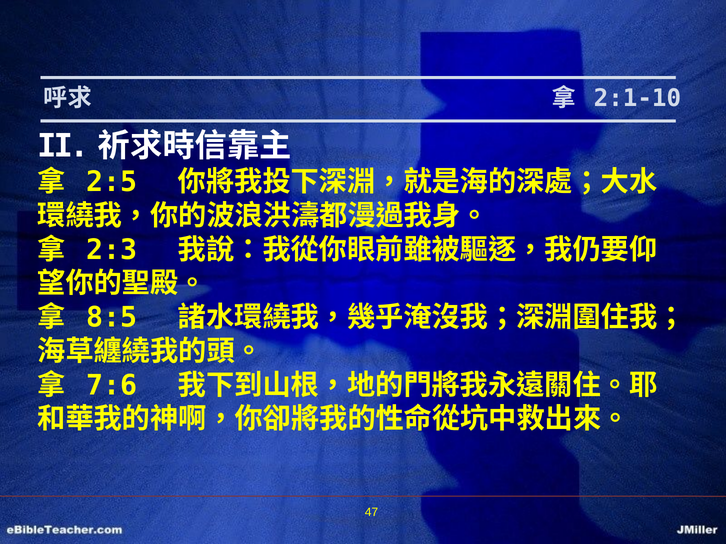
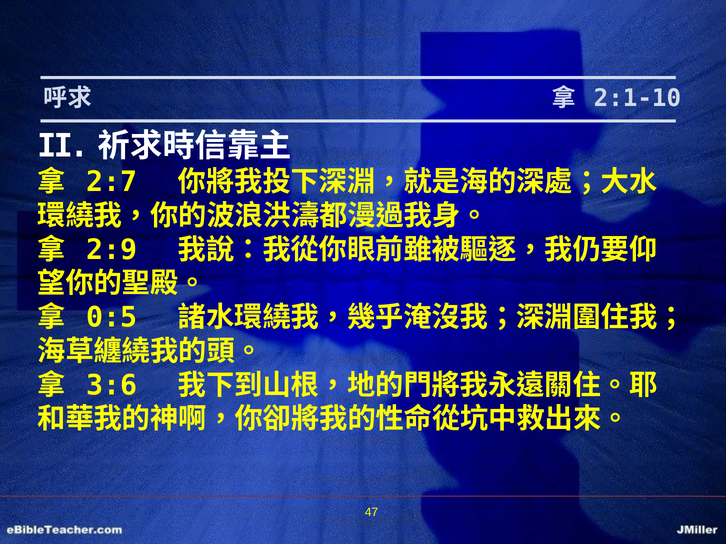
2:5: 2:5 -> 2:7 (112, 182)
2:3: 2:3 -> 2:9 (112, 250)
8:5: 8:5 -> 0:5 (112, 318)
7:6: 7:6 -> 3:6 (112, 386)
